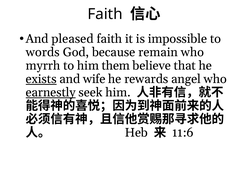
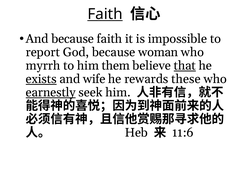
Faith underline: none -> present (105, 14)
And pleased: pleased -> because (73, 39)
words: words -> report (43, 52)
remain: remain -> woman (158, 52)
that underline: none -> present (185, 66)
angel: angel -> these (186, 79)
